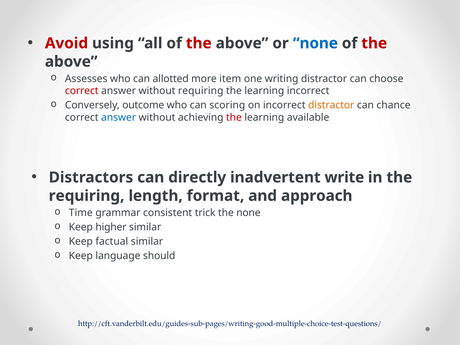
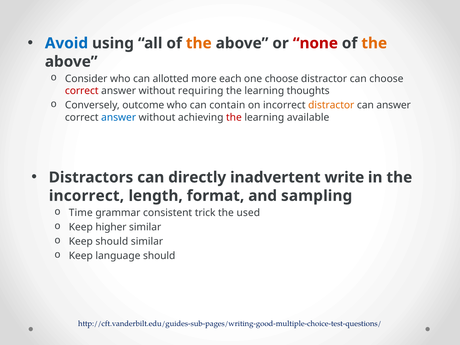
Avoid colour: red -> blue (66, 43)
the colour: red -> orange (199, 43)
none colour: blue -> red (315, 43)
the colour: red -> orange (374, 43)
Assesses: Assesses -> Consider (86, 79)
item: item -> each (230, 79)
one writing: writing -> choose (282, 79)
learning incorrect: incorrect -> thoughts (308, 91)
scoring: scoring -> contain (227, 105)
can chance: chance -> answer (394, 105)
requiring: requiring -> incorrect (86, 196)
approach: approach -> sampling (317, 196)
the none: none -> used (248, 213)
Keep factual: factual -> should (112, 241)
